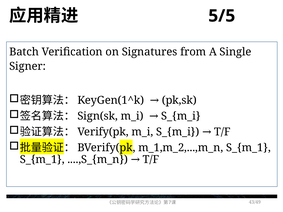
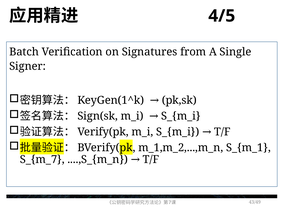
5/5: 5/5 -> 4/5 (222, 16)
S_{m_1: S_{m_1 -> S_{m_7 (42, 160)
